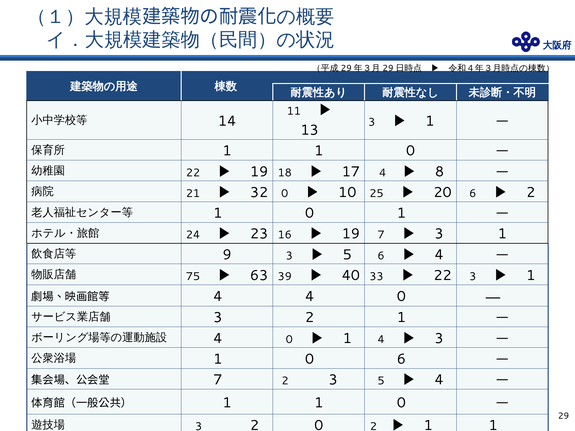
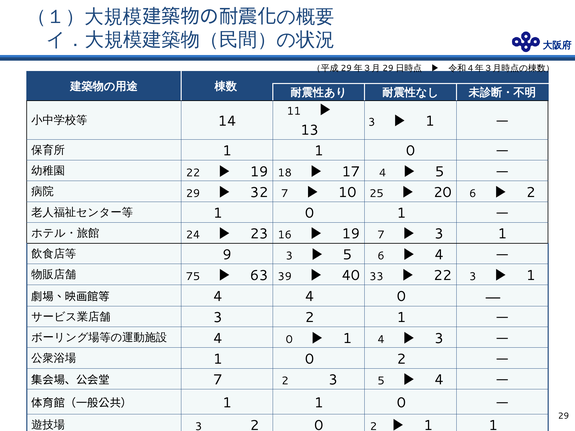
8: 8 -> 5 (439, 172)
21: 21 -> 29 (193, 194)
32 0: 0 -> 7 (285, 194)
1 0 6: 6 -> 2 (401, 359)
